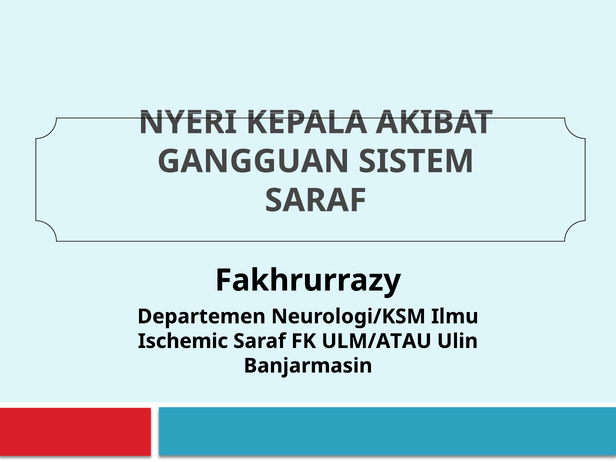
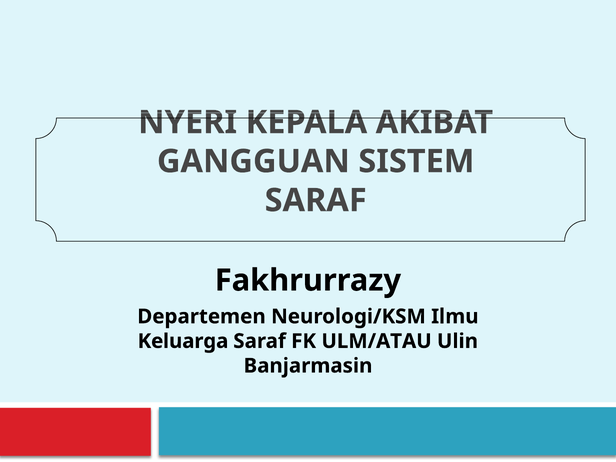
Ischemic: Ischemic -> Keluarga (183, 341)
